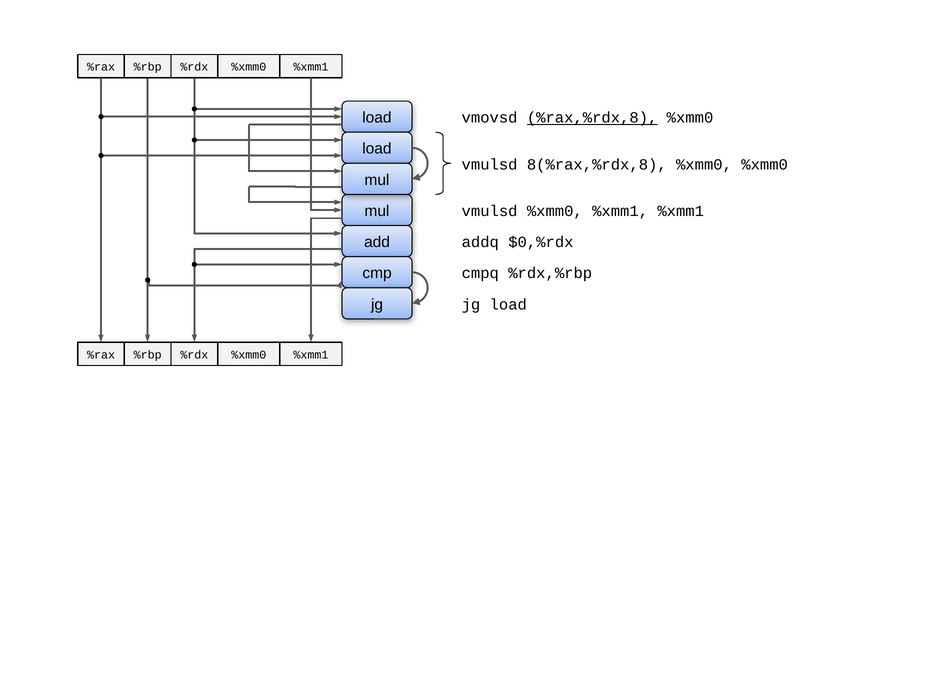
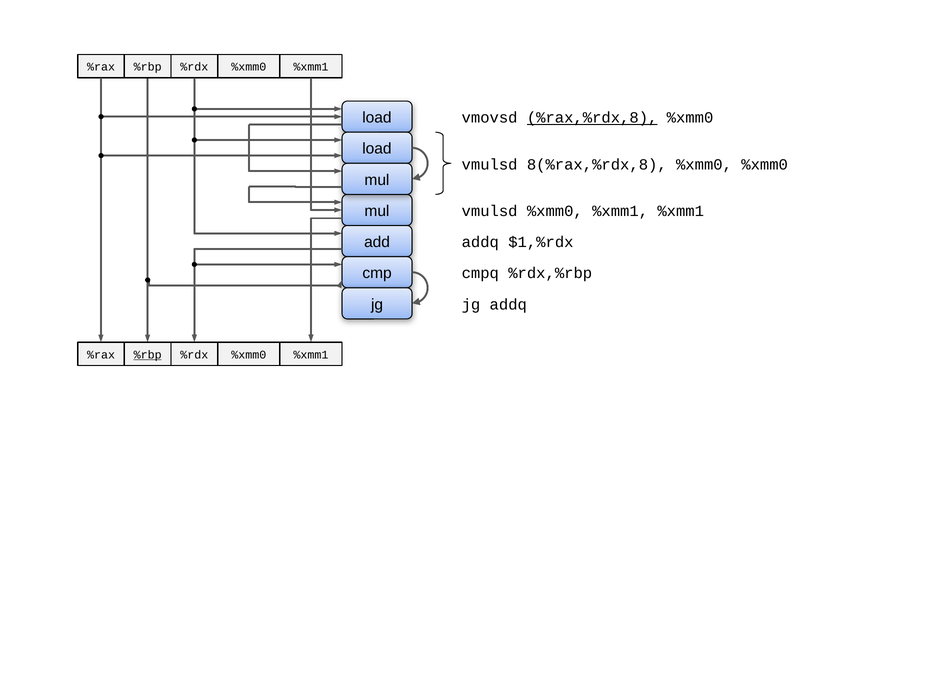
$0,%rdx: $0,%rdx -> $1,%rdx (541, 242)
jg load: load -> addq (508, 304)
%rbp underline: none -> present (148, 355)
